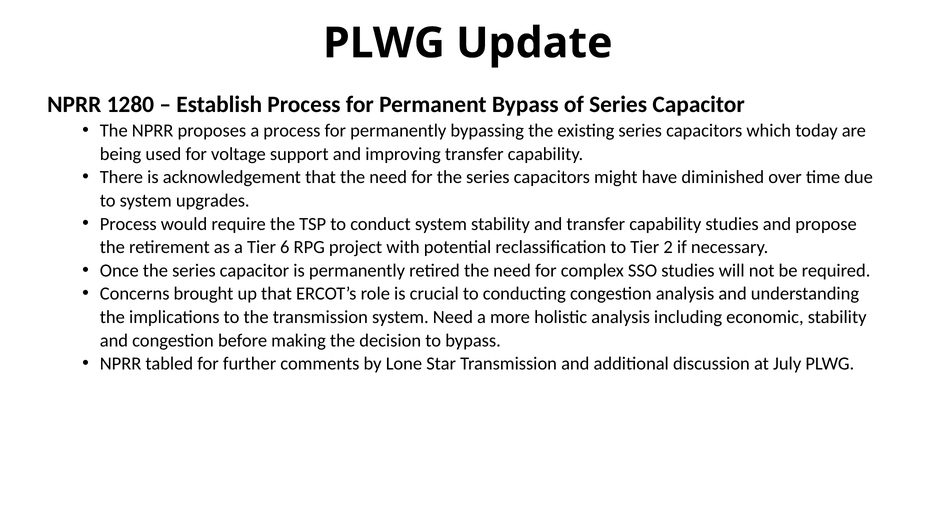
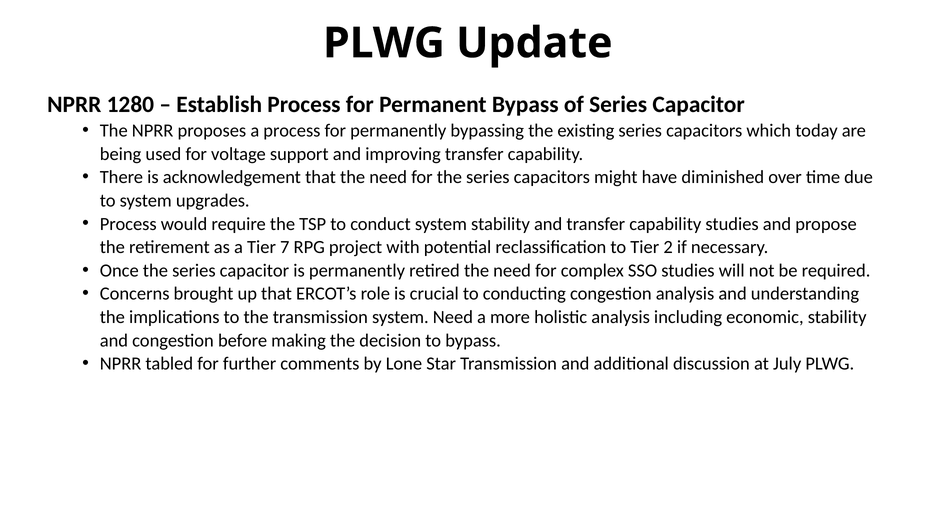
6: 6 -> 7 (285, 247)
